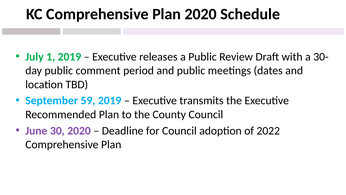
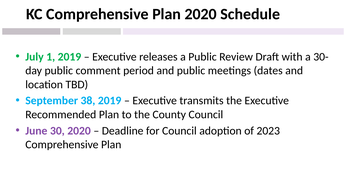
59: 59 -> 38 (88, 101)
2022: 2022 -> 2023 (268, 131)
